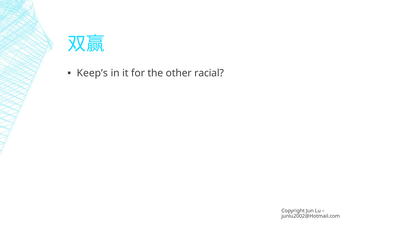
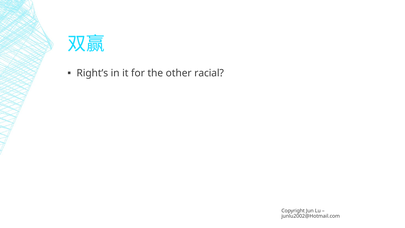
Keep’s: Keep’s -> Right’s (92, 73)
